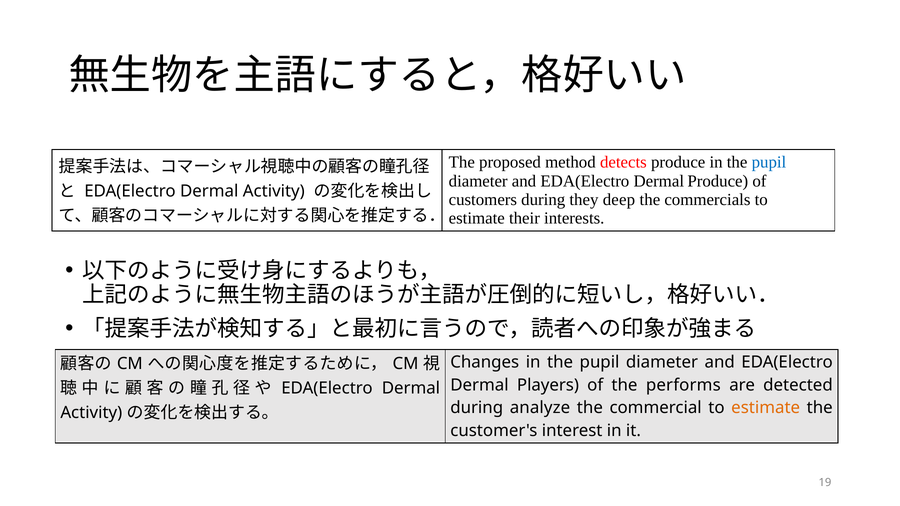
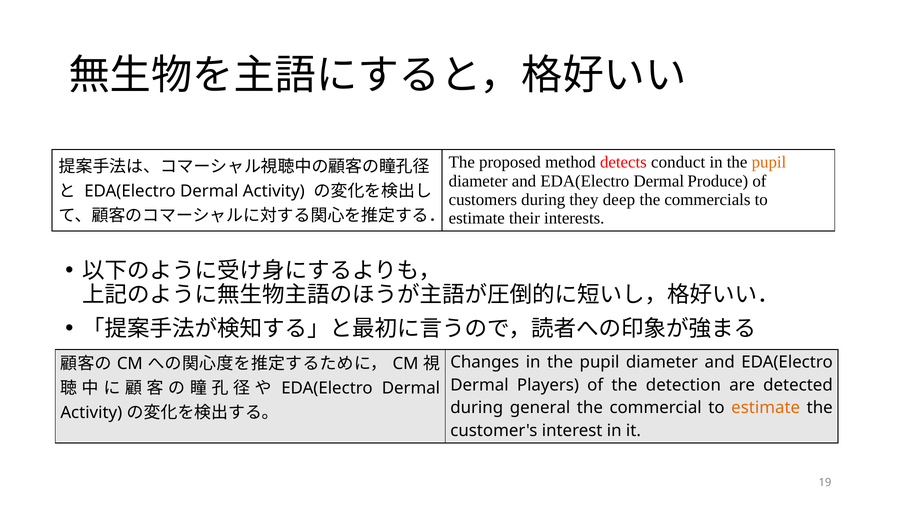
detects produce: produce -> conduct (678, 162)
pupil colour: blue -> orange (769, 162)
performs: performs -> detection (683, 385)
analyze: analyze -> general (540, 408)
